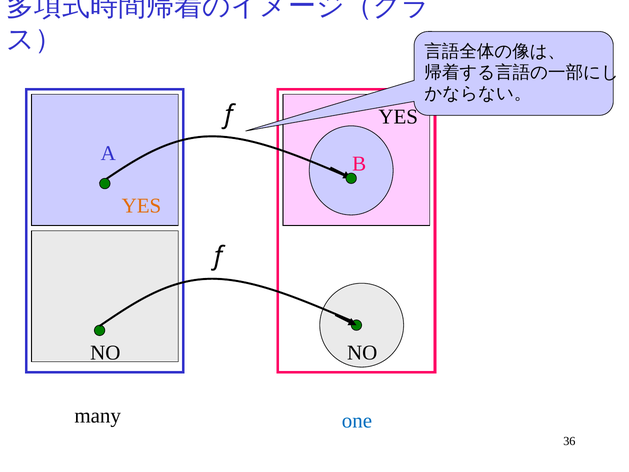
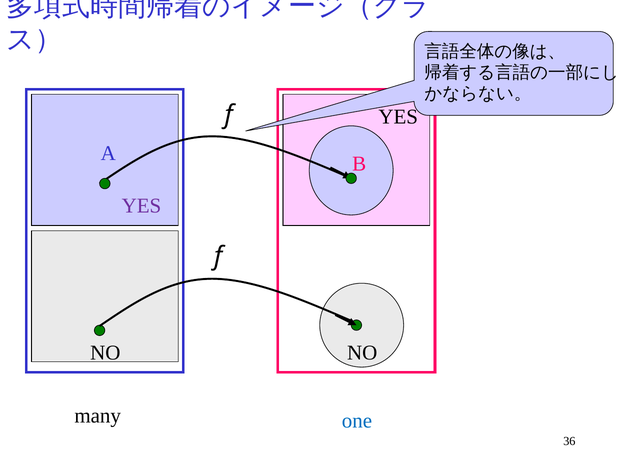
YES colour: orange -> purple (141, 206)
